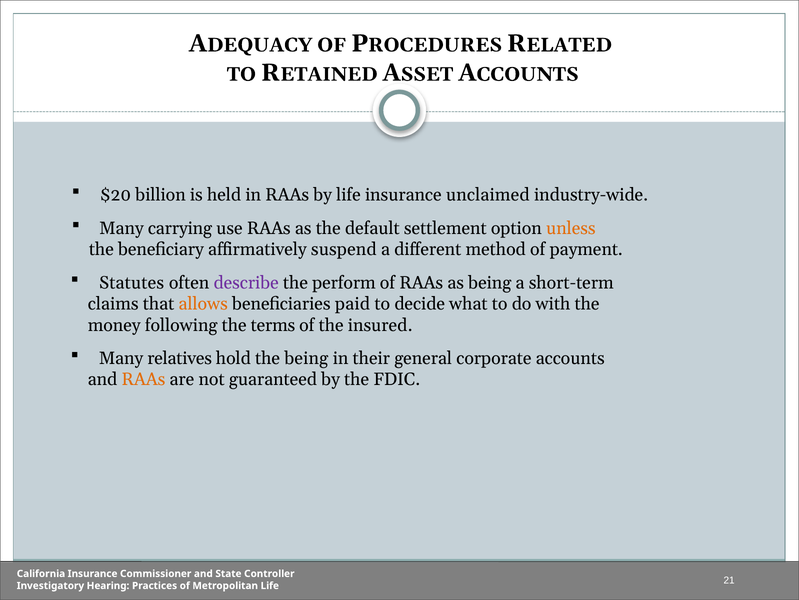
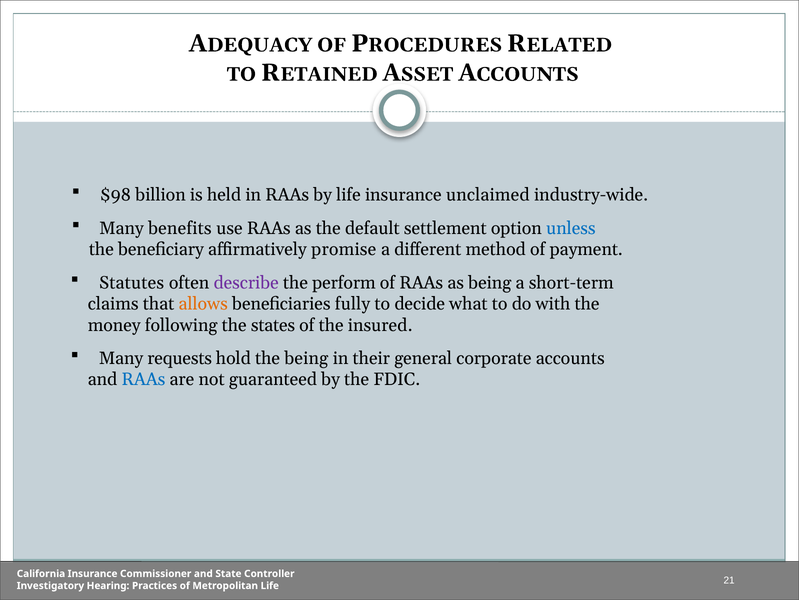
$20: $20 -> $98 (116, 195)
carrying: carrying -> benefits (180, 228)
unless colour: orange -> blue (571, 228)
suspend: suspend -> promise (344, 249)
paid: paid -> fully (352, 304)
terms: terms -> states (273, 325)
relatives: relatives -> requests (180, 358)
RAAs colour: orange -> blue (143, 379)
